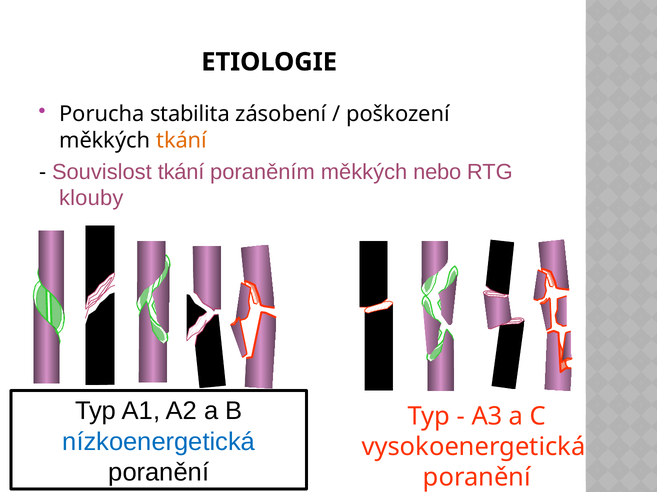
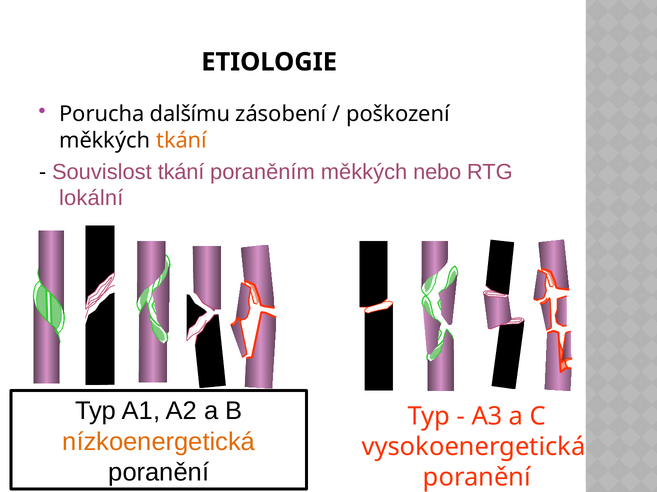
stabilita: stabilita -> dalšímu (190, 114)
klouby: klouby -> lokální (91, 199)
nízkoenergetická colour: blue -> orange (159, 442)
